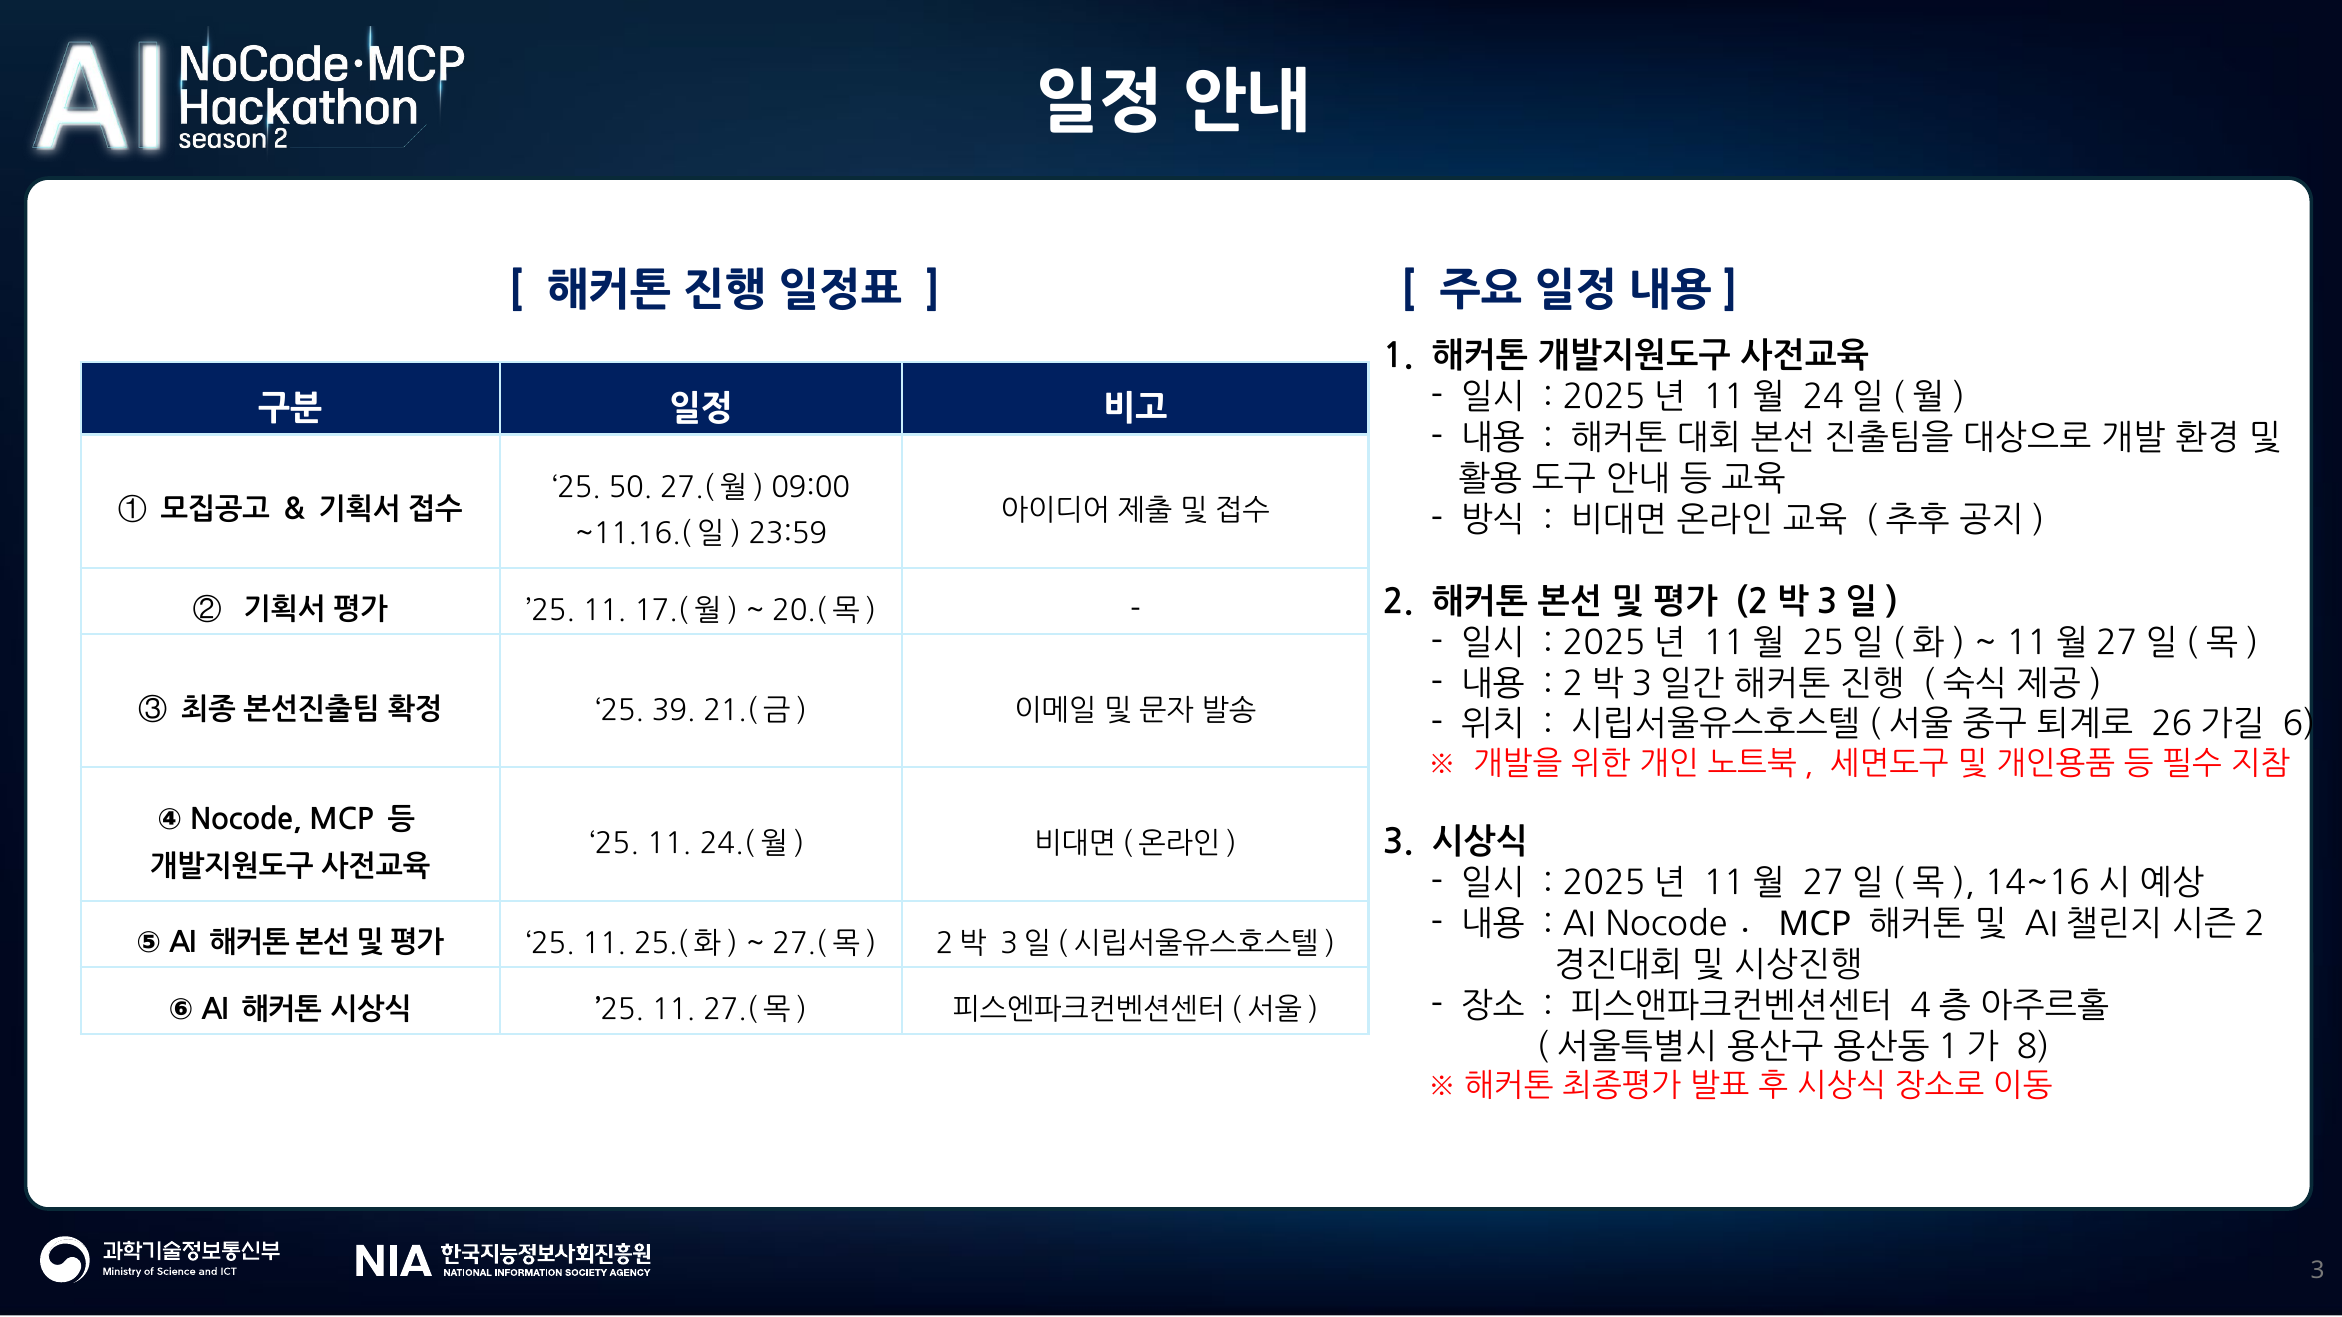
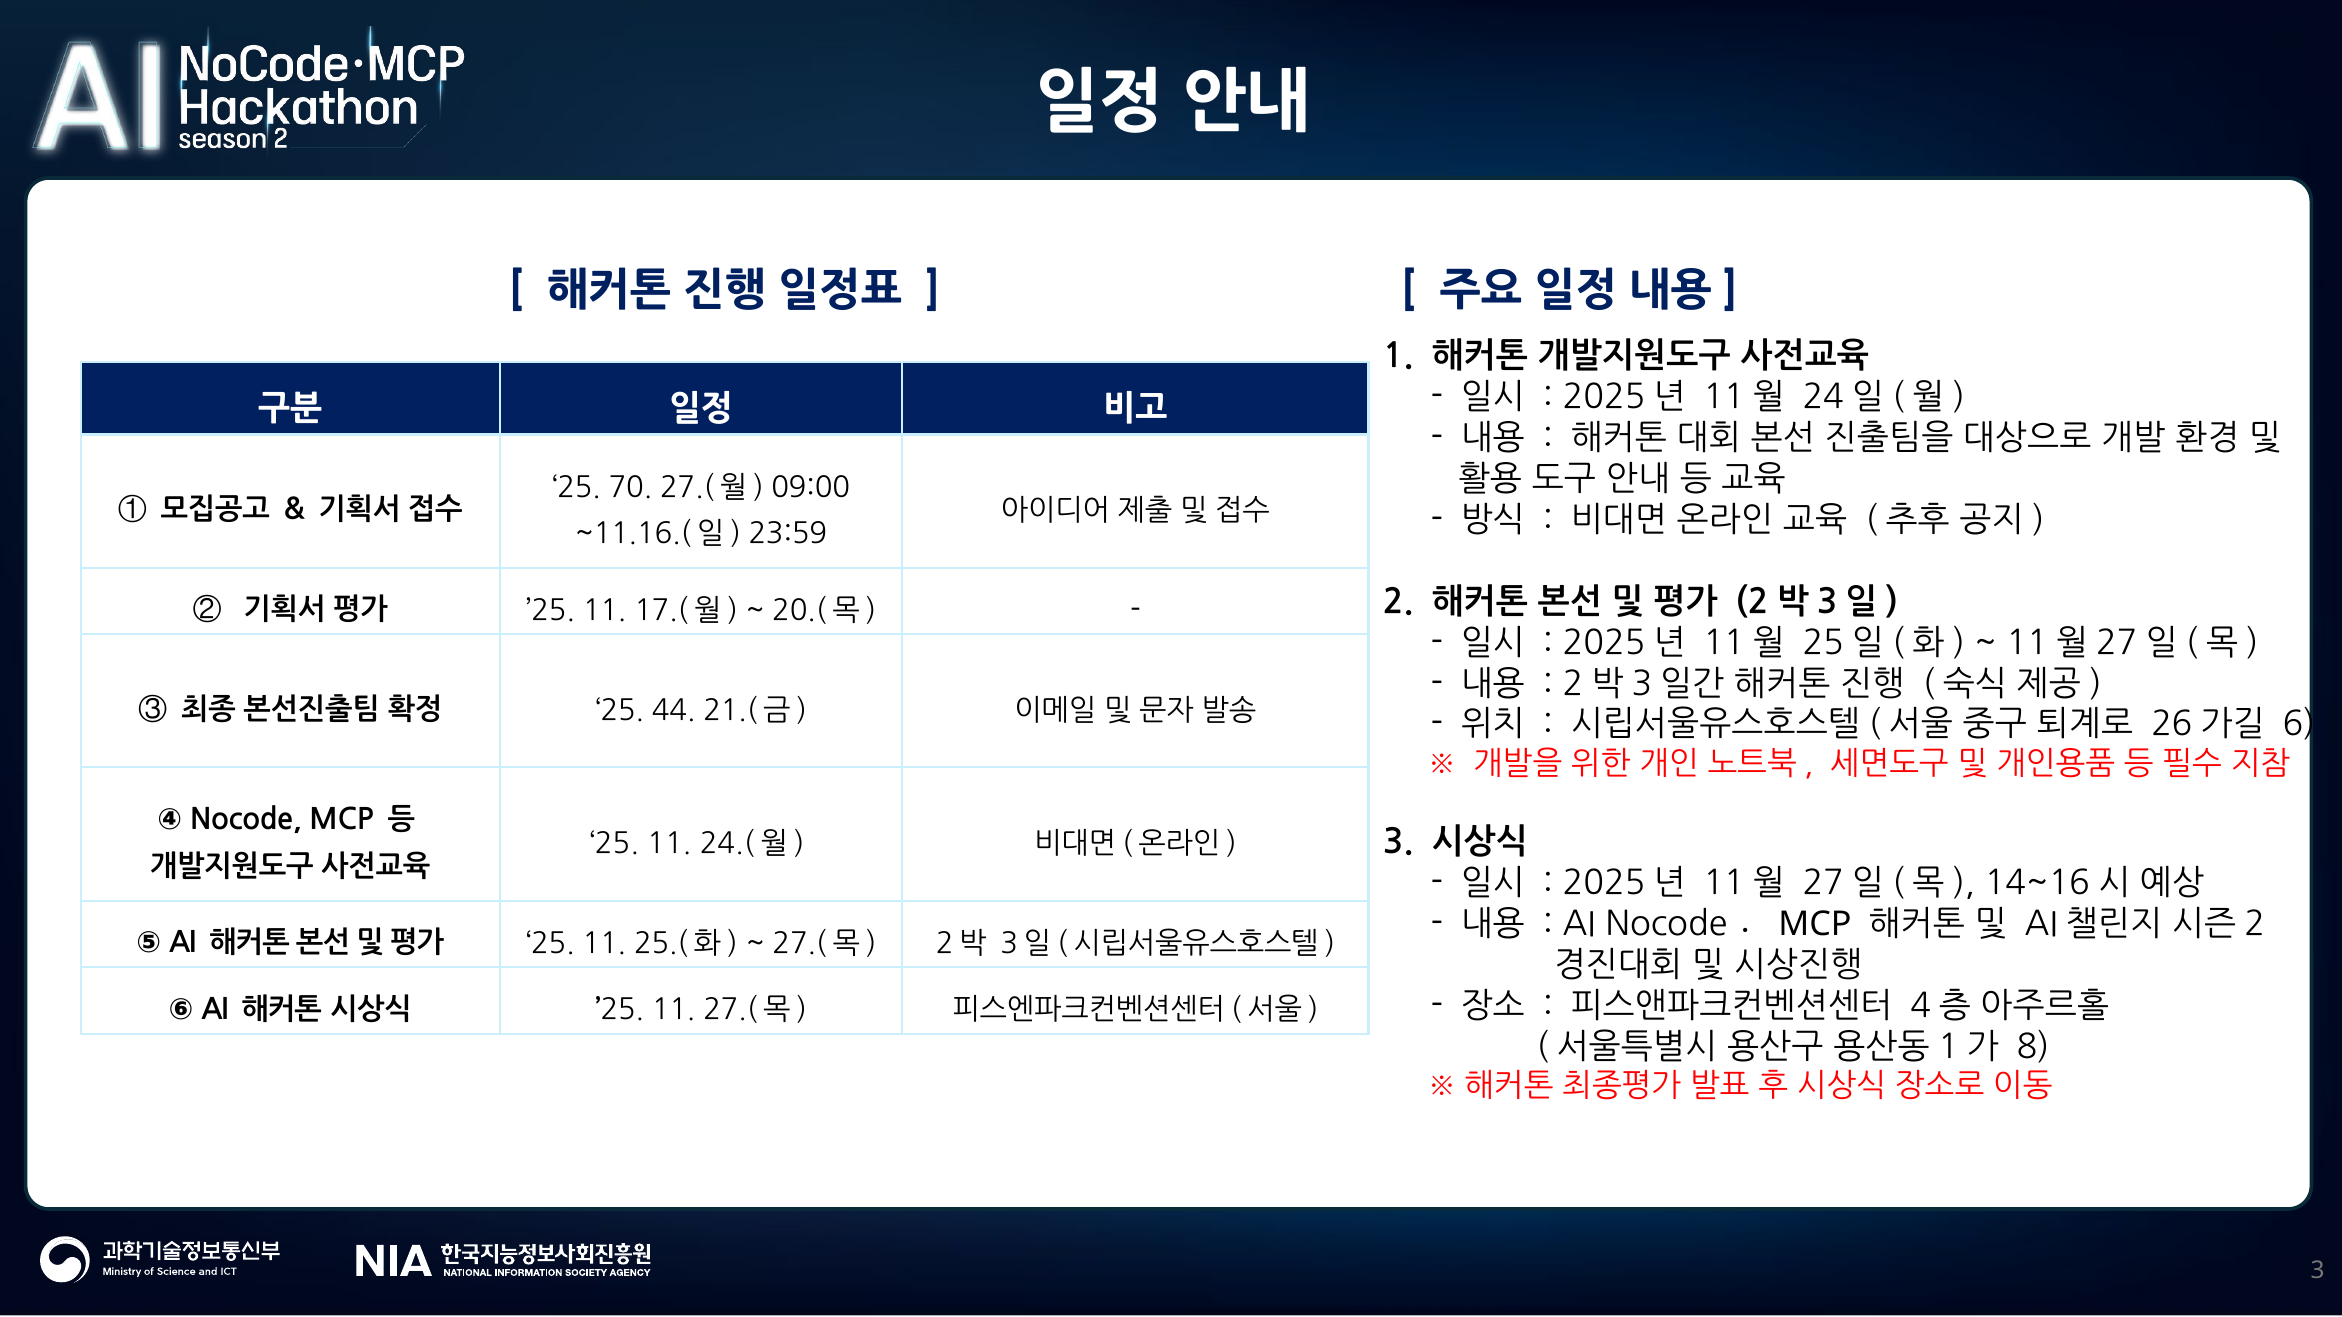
50: 50 -> 70 (631, 487)
39: 39 -> 44 (674, 711)
